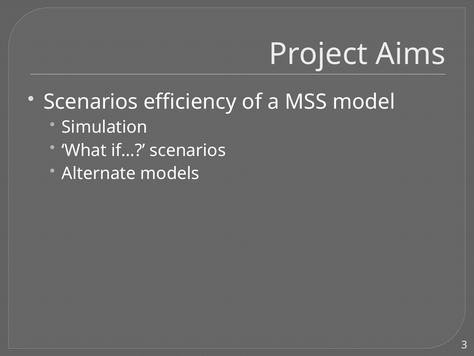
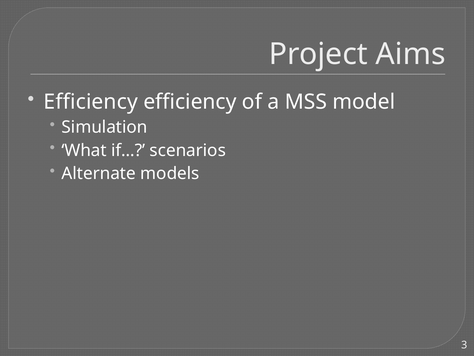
Scenarios: Scenarios -> Efficiency (91, 102)
